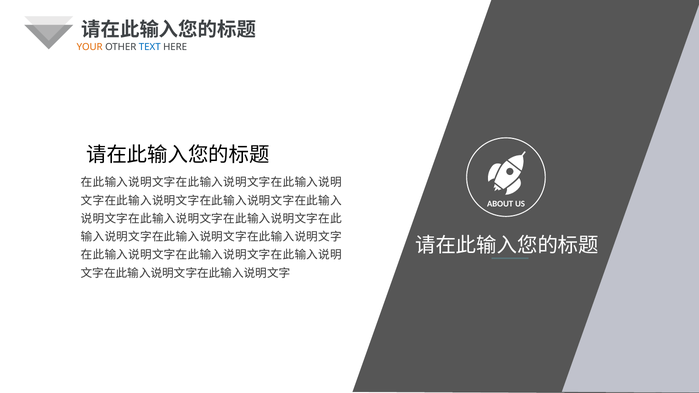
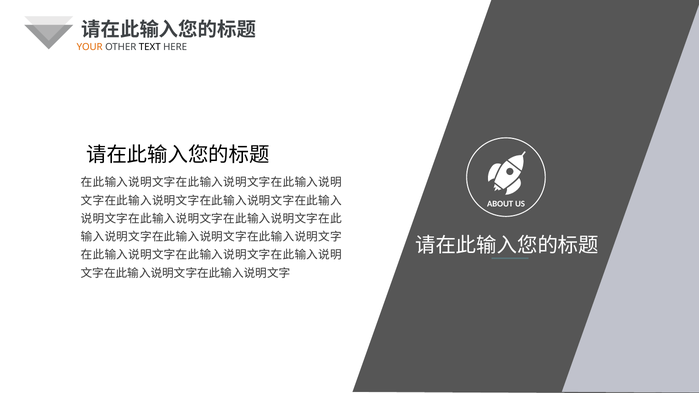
TEXT colour: blue -> black (150, 47)
